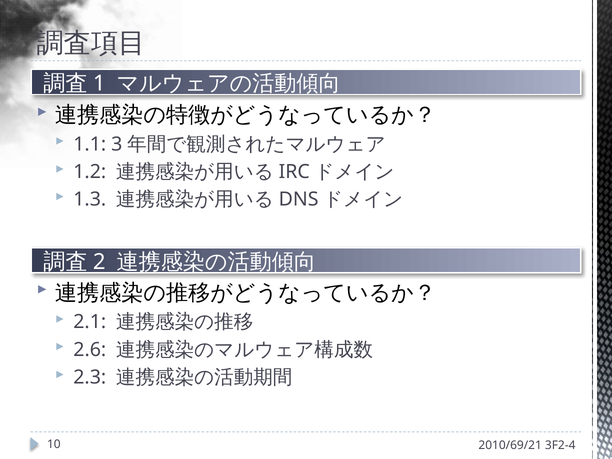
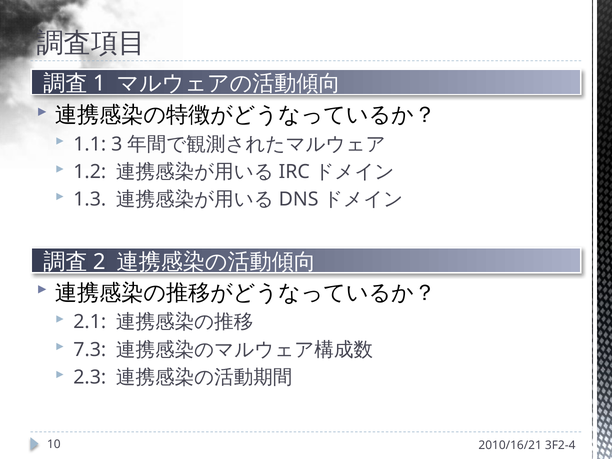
2.6: 2.6 -> 7.3 (90, 350)
2010/69/21: 2010/69/21 -> 2010/16/21 (510, 445)
